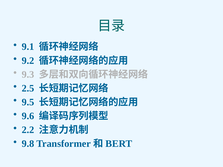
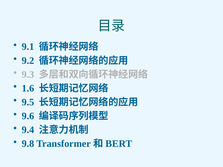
2.5: 2.5 -> 1.6 (28, 88)
2.2: 2.2 -> 9.4 (28, 130)
